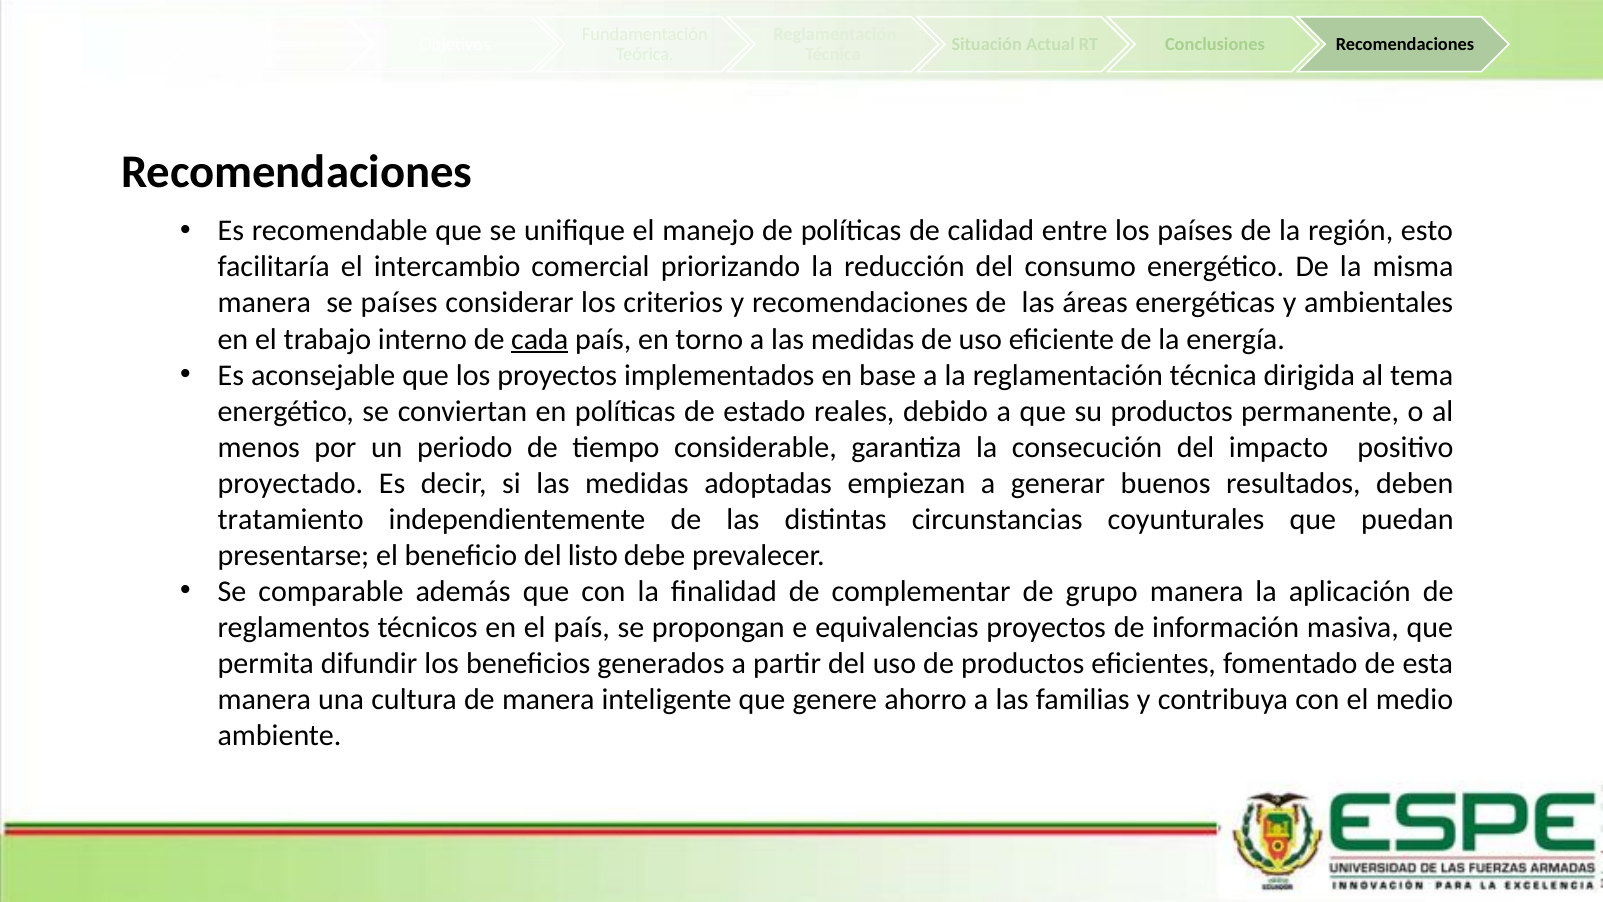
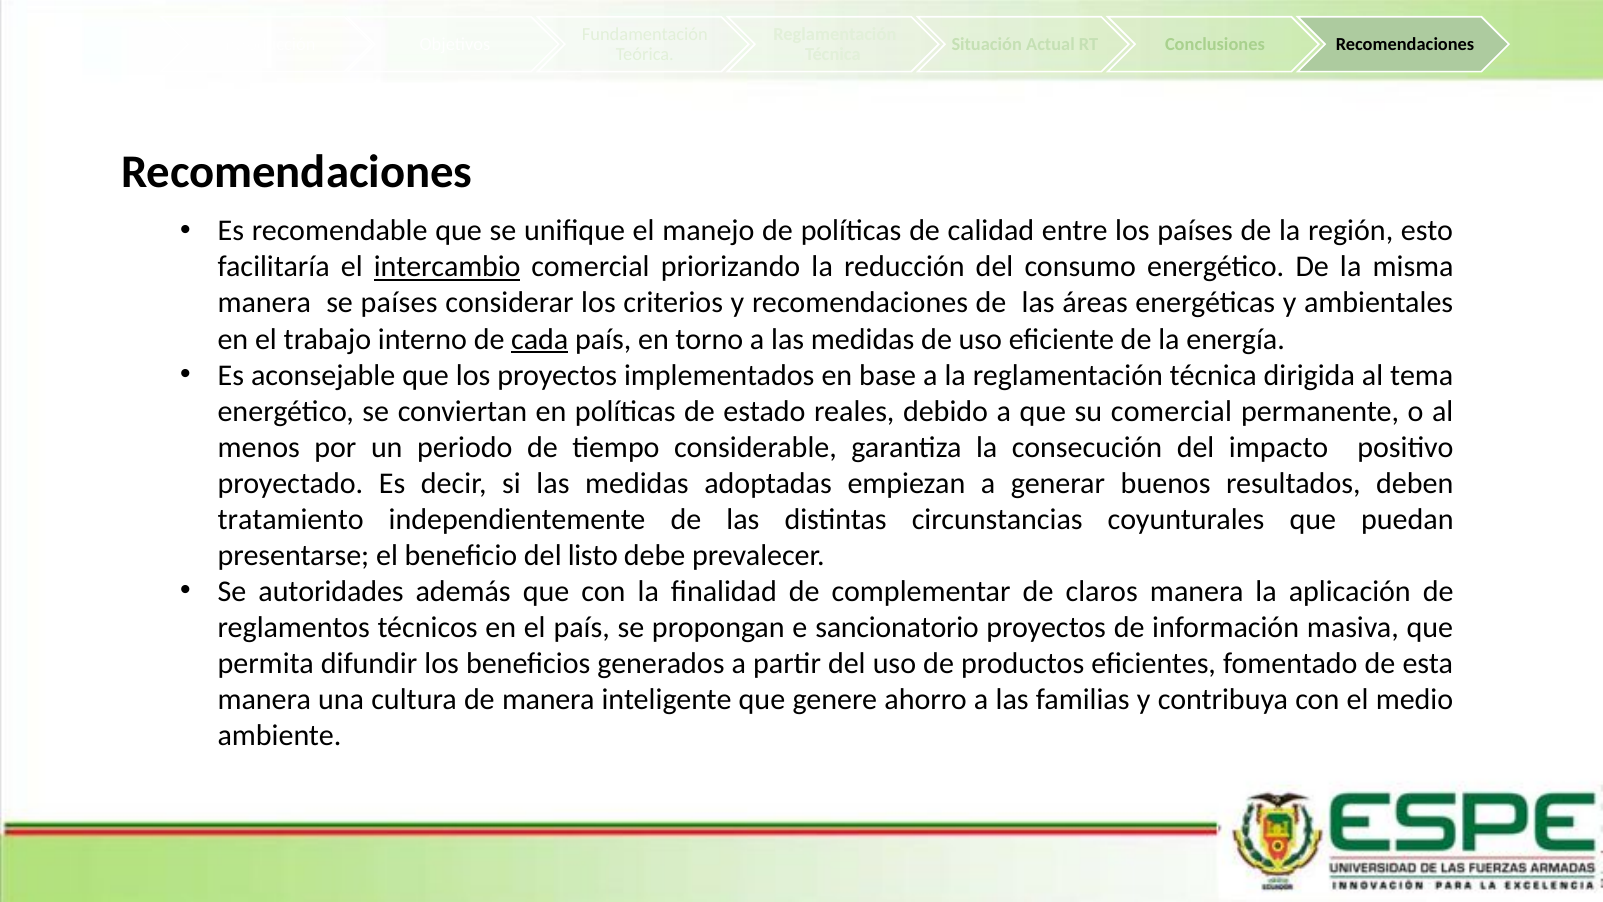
intercambio underline: none -> present (447, 267)
su productos: productos -> comercial (1171, 411)
comparable: comparable -> autoridades (331, 591)
grupo: grupo -> claros (1102, 591)
equivalencias: equivalencias -> sancionatorio (897, 628)
